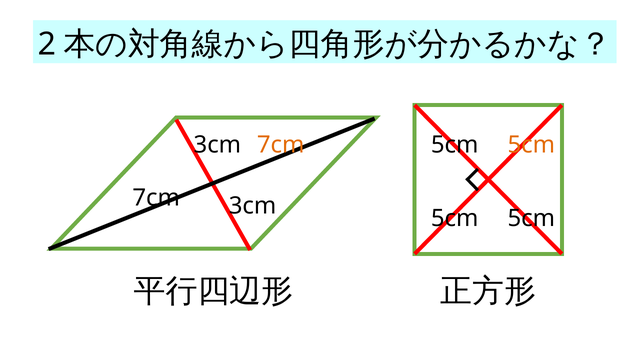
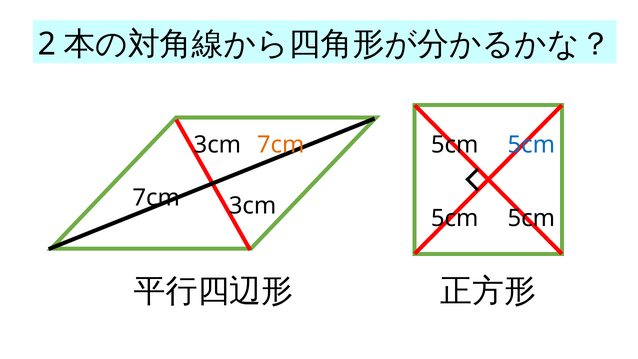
5cm colour: orange -> blue (531, 145)
